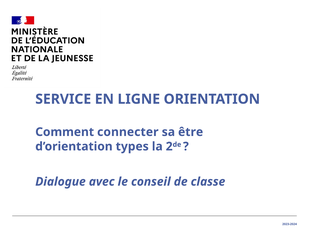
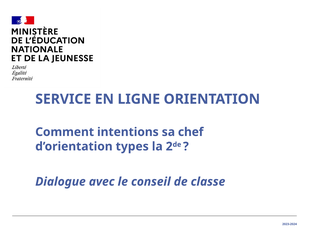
connecter: connecter -> intentions (128, 132)
être: être -> chef (191, 132)
